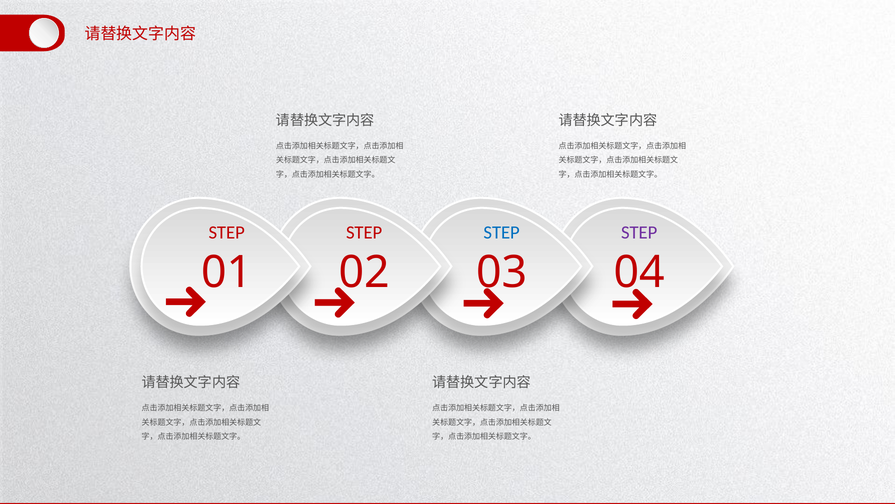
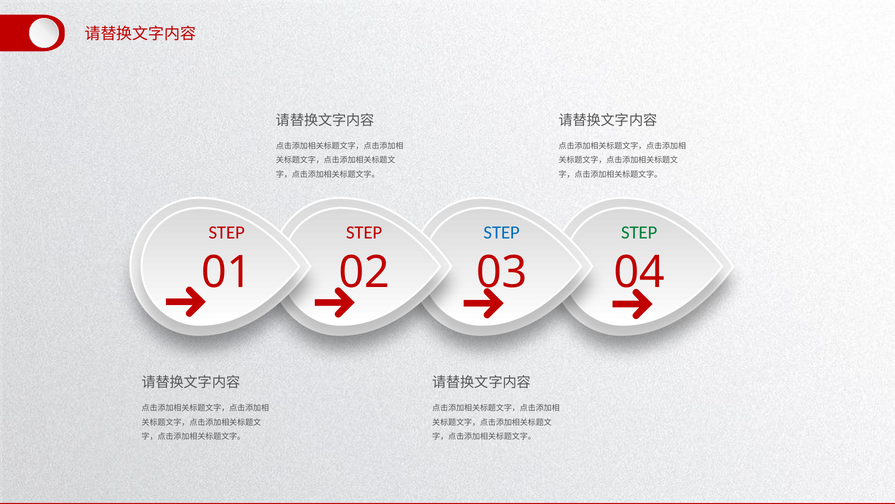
STEP colour: purple -> green (639, 232)
